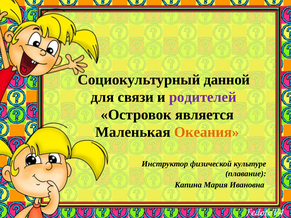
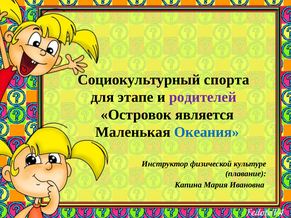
данной: данной -> спорта (227, 80)
связи: связи -> этапе (136, 97)
Океания colour: orange -> blue (207, 132)
